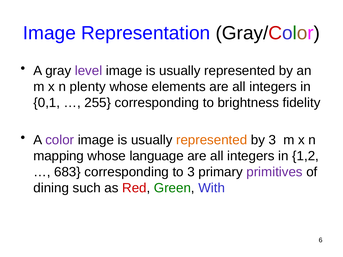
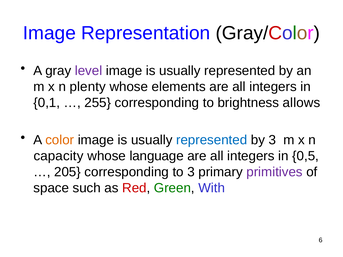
fidelity: fidelity -> allows (301, 103)
color colour: purple -> orange (60, 140)
represented colour: orange -> blue (212, 140)
mapping: mapping -> capacity (59, 156)
1,2: 1,2 -> 0,5 (306, 156)
683: 683 -> 205 (67, 172)
dining: dining -> space (51, 188)
